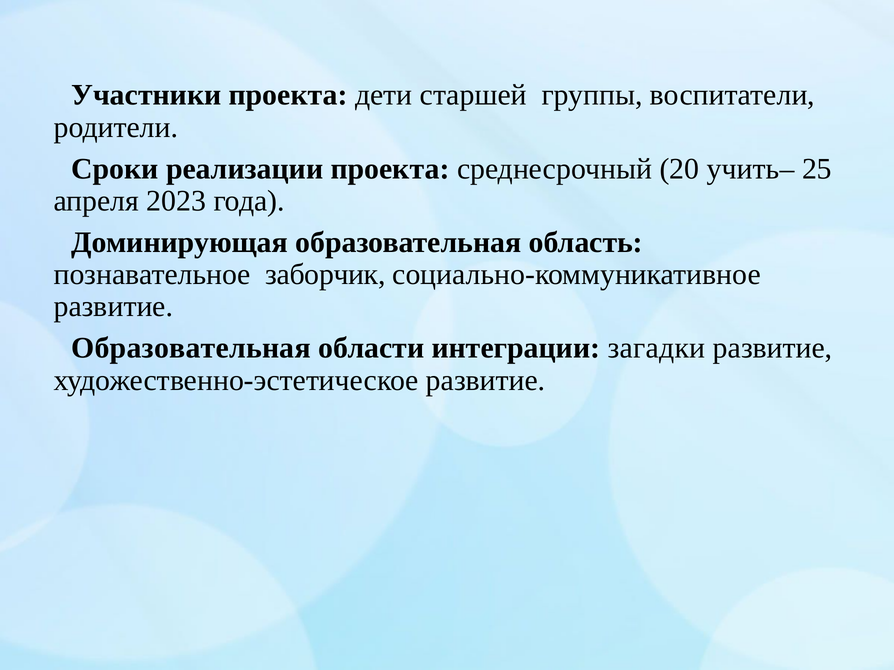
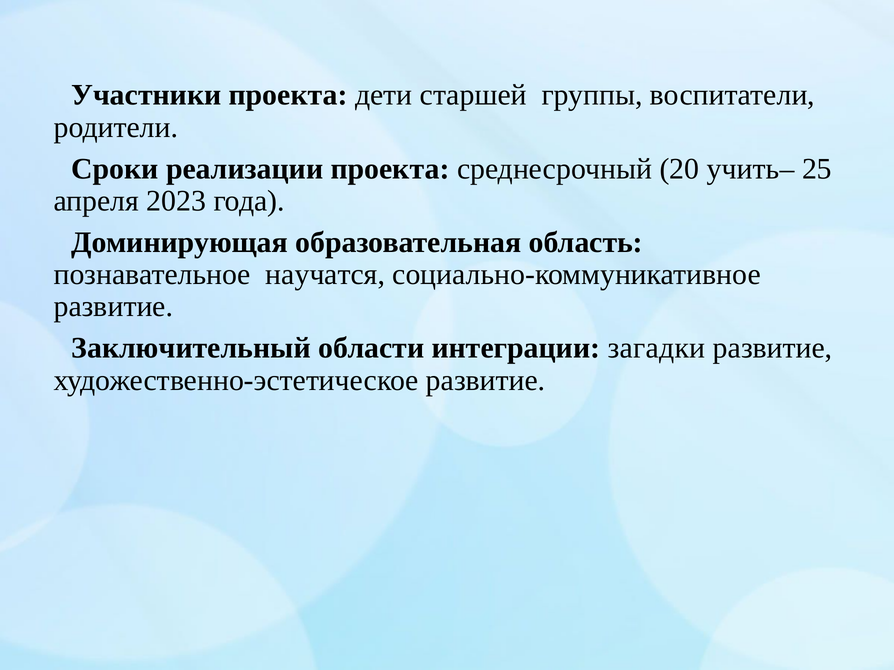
заборчик: заборчик -> научатся (325, 275)
Образовательная: Образовательная -> Заключительный (191, 348)
